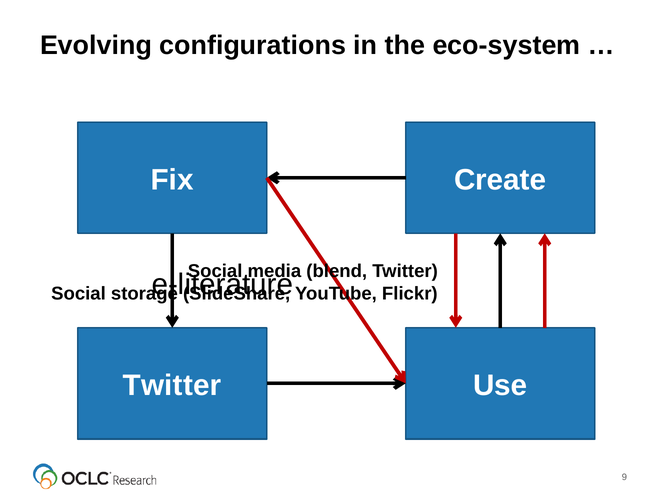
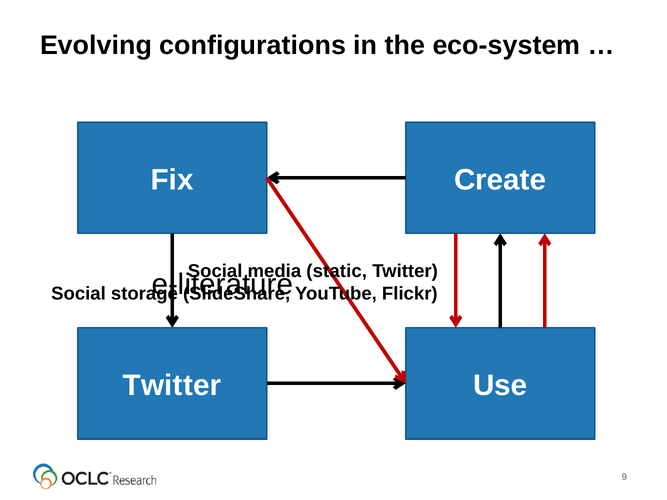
blend: blend -> static (337, 271)
